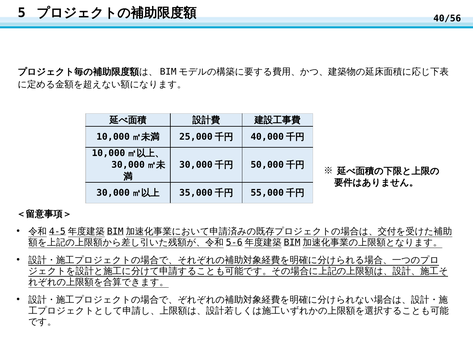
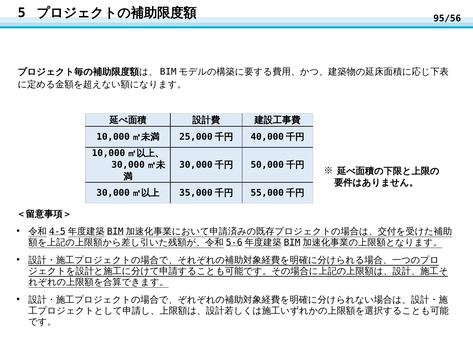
40/56: 40/56 -> 95/56 (447, 18)
